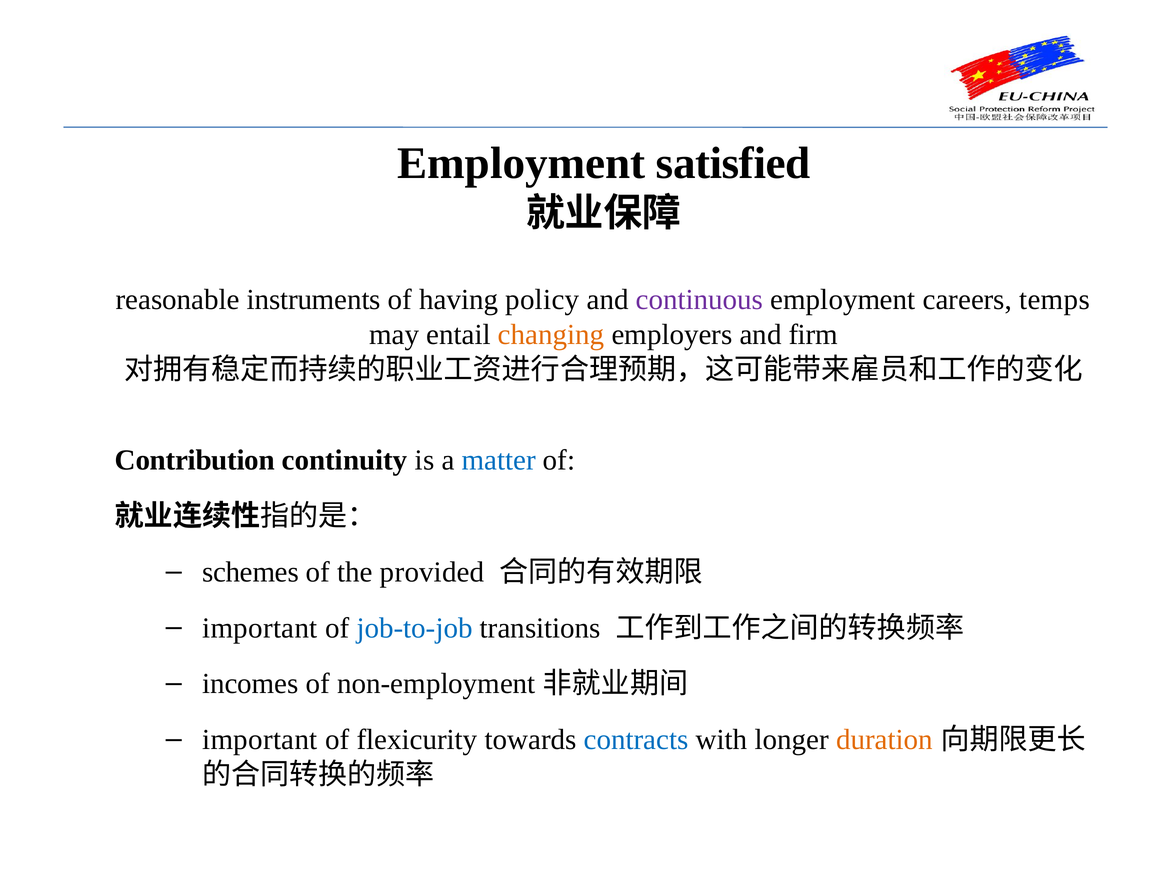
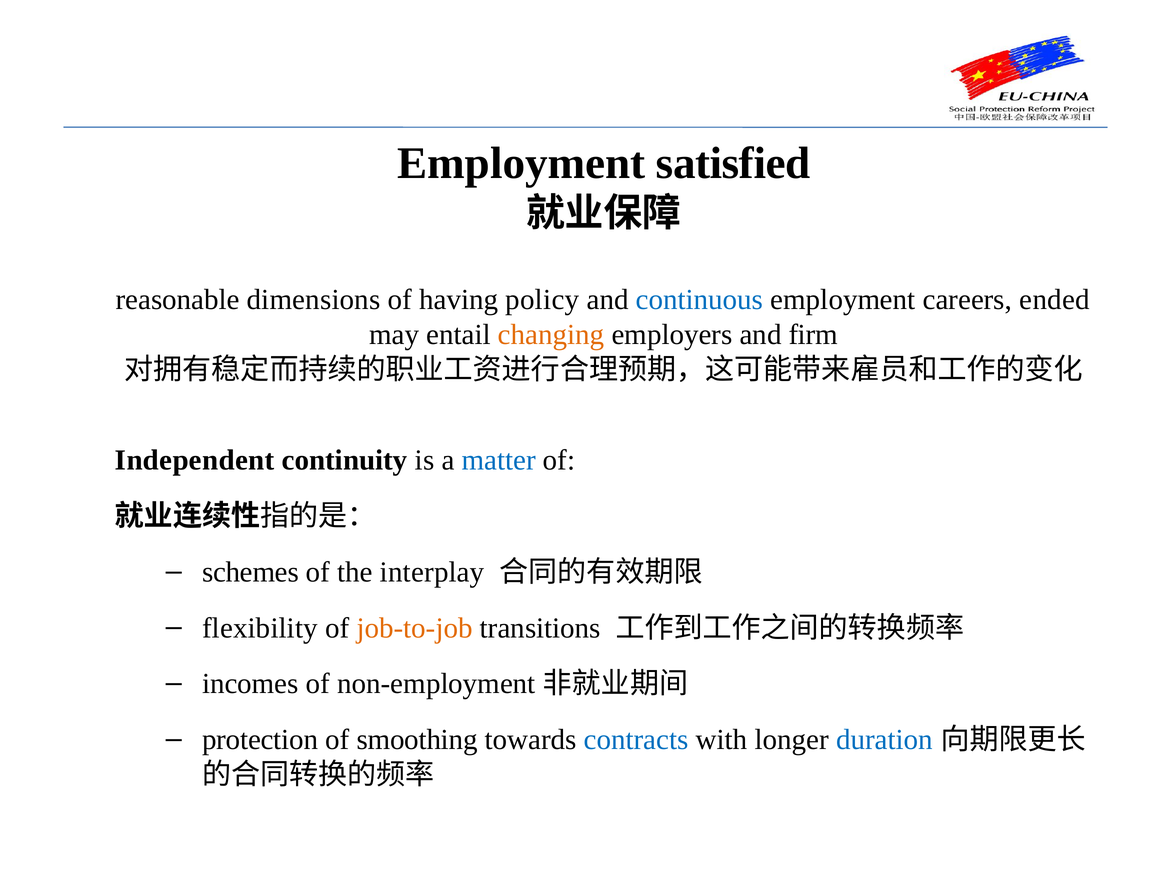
instruments: instruments -> dimensions (314, 300)
continuous colour: purple -> blue (700, 300)
temps: temps -> ended (1055, 300)
Contribution: Contribution -> Independent (195, 460)
provided: provided -> interplay (432, 572)
important: important -> flexibility (260, 628)
job-to-job colour: blue -> orange (415, 628)
important: important -> protection (260, 739)
flexicurity: flexicurity -> smoothing (417, 739)
duration colour: orange -> blue (884, 739)
